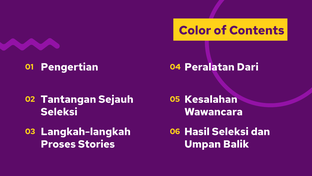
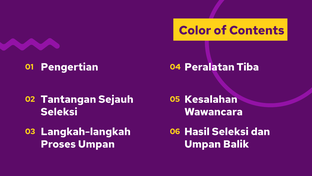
Dari: Dari -> Tiba (248, 67)
Proses Stories: Stories -> Umpan (96, 144)
